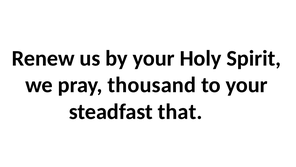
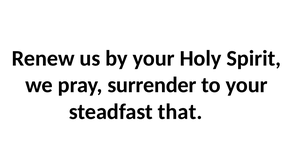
thousand: thousand -> surrender (152, 85)
